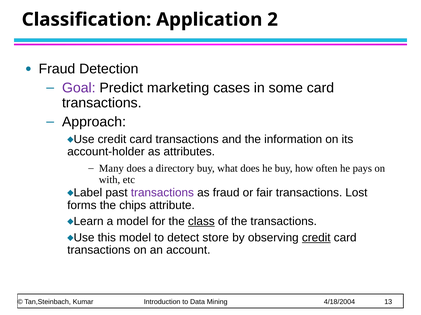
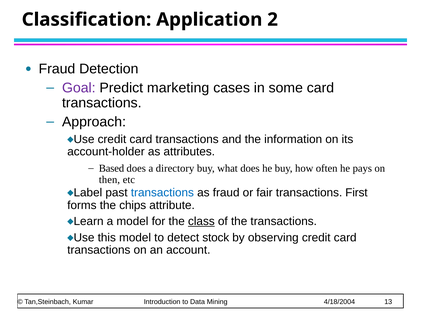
Many: Many -> Based (111, 169)
with: with -> then (109, 180)
transactions colour: purple -> blue (162, 193)
Lost: Lost -> First (356, 193)
store: store -> stock (216, 238)
credit underline: present -> none (316, 238)
